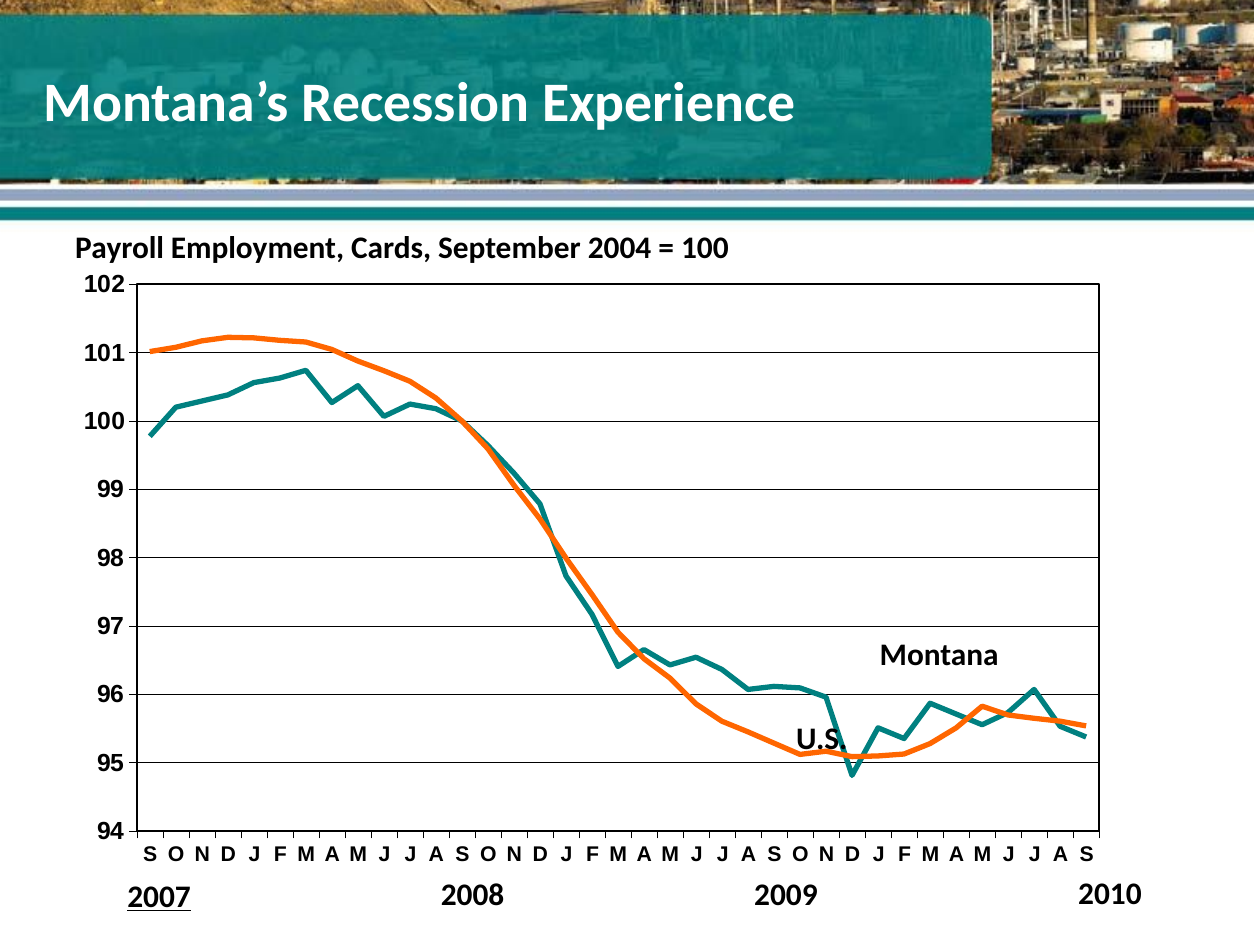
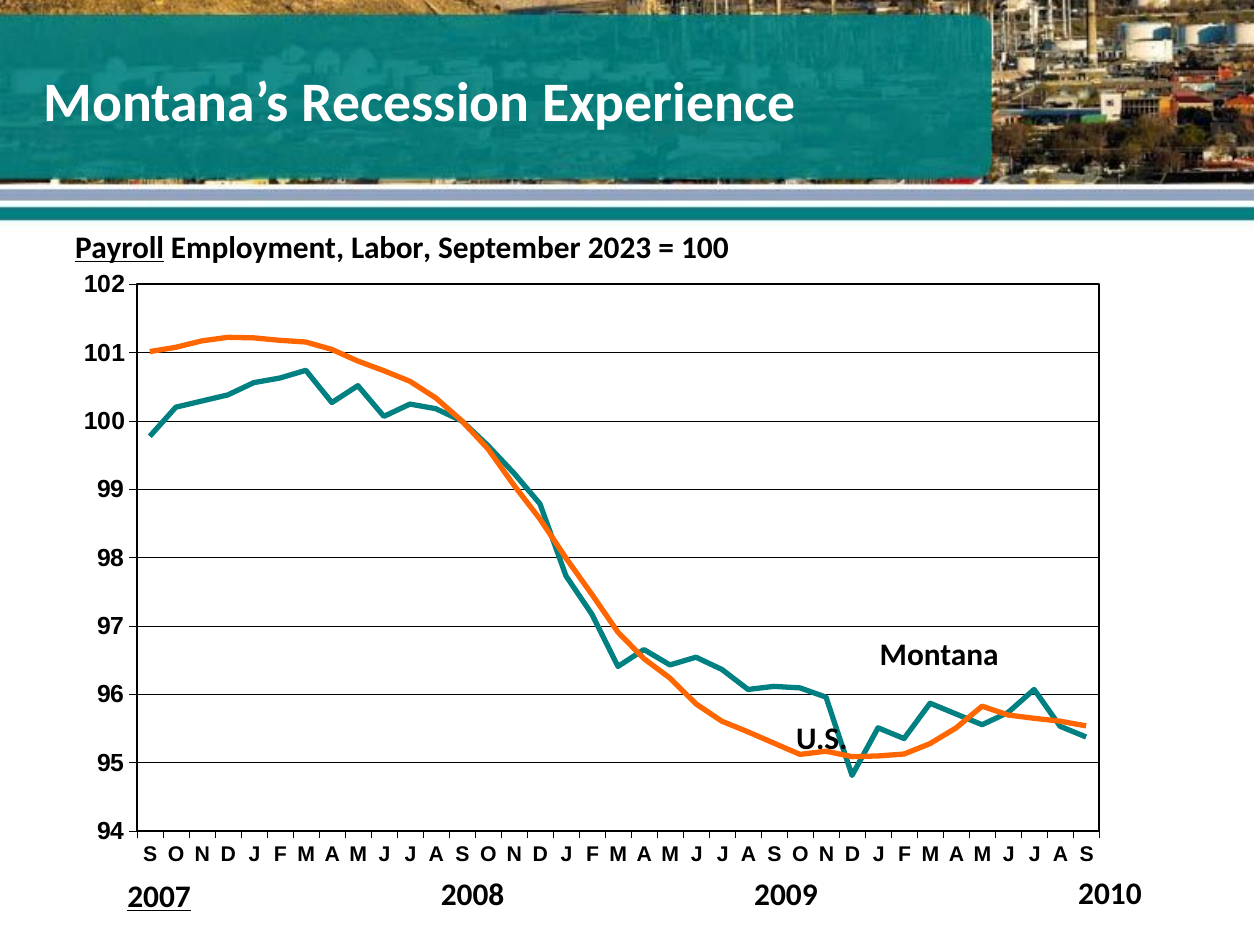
Payroll underline: none -> present (120, 248)
Cards: Cards -> Labor (391, 248)
2004: 2004 -> 2023 (620, 248)
